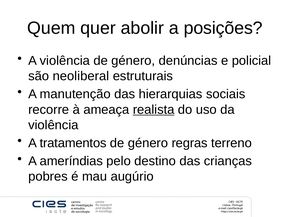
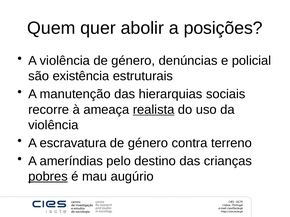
neoliberal: neoliberal -> existência (81, 76)
tratamentos: tratamentos -> escravatura (73, 143)
regras: regras -> contra (190, 143)
pobres underline: none -> present (48, 177)
